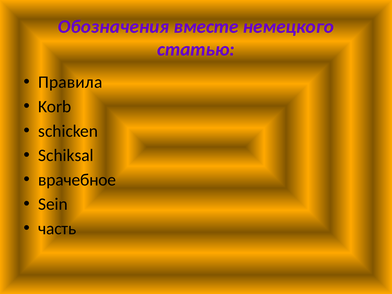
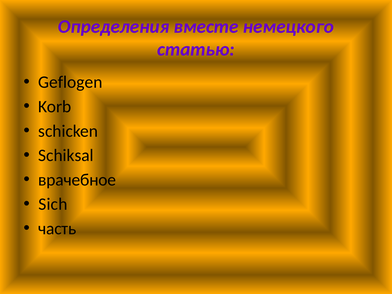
Обозначения: Обозначения -> Определения (114, 26)
Правила: Правила -> Geflogen (70, 82)
Sein: Sein -> Sich (53, 204)
